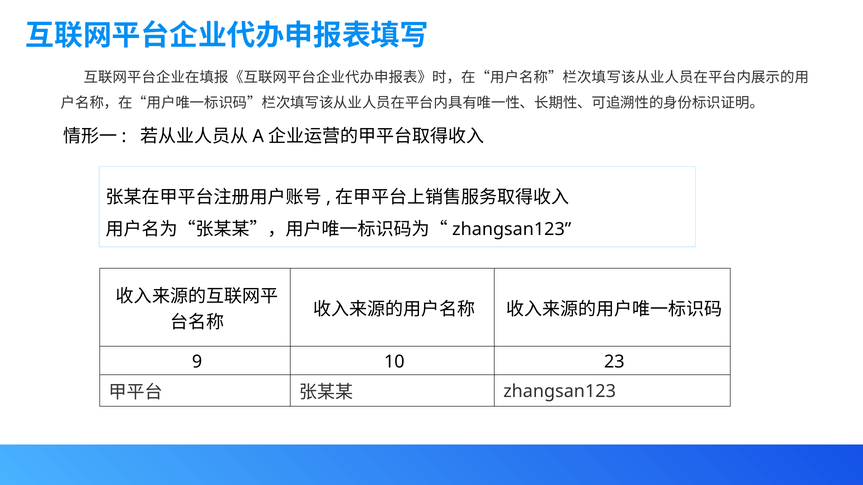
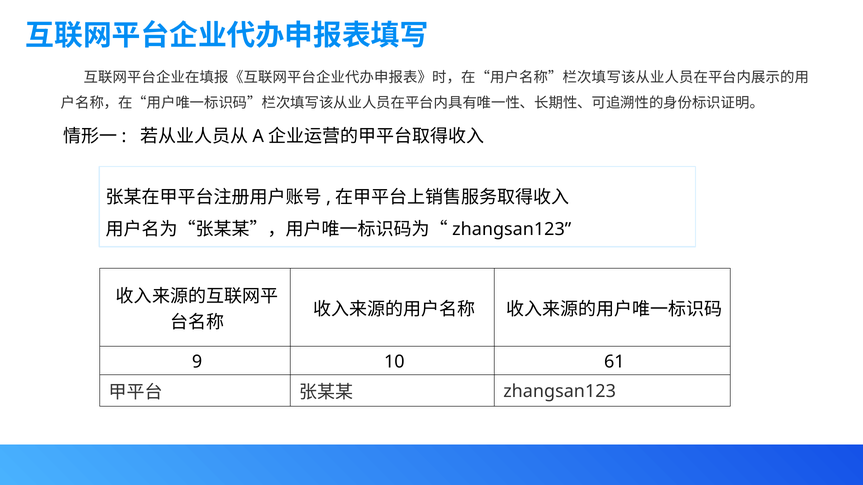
23: 23 -> 61 (614, 362)
